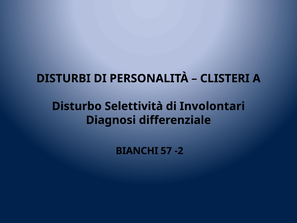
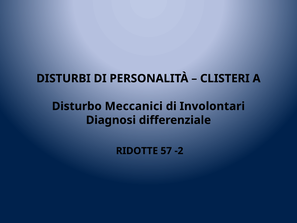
Selettività: Selettività -> Meccanici (134, 106)
BIANCHI: BIANCHI -> RIDOTTE (137, 151)
